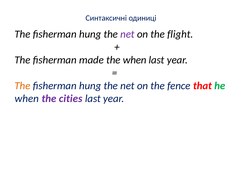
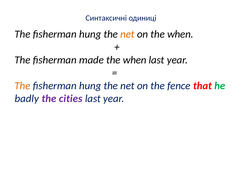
net colour: purple -> orange (127, 34)
on the flight: flight -> when (180, 34)
when: when -> badly (27, 99)
